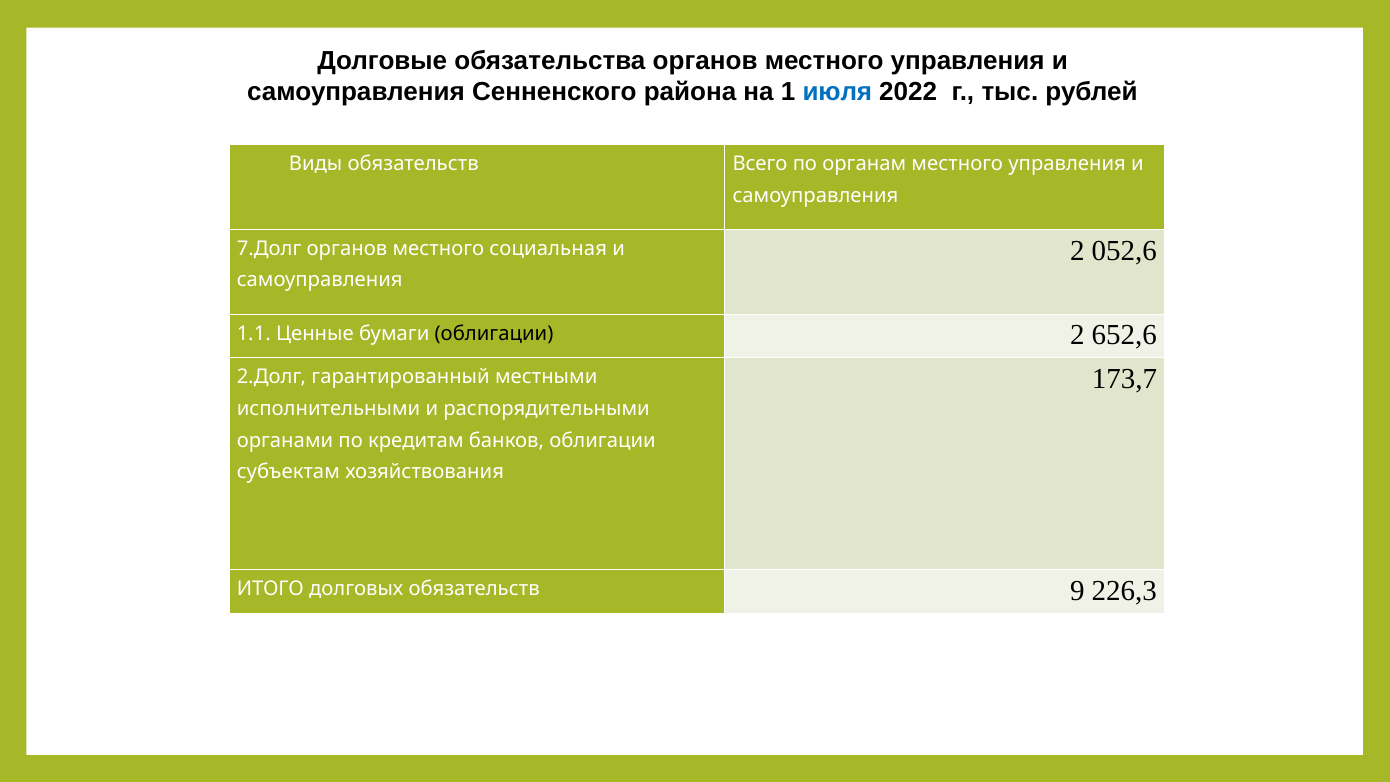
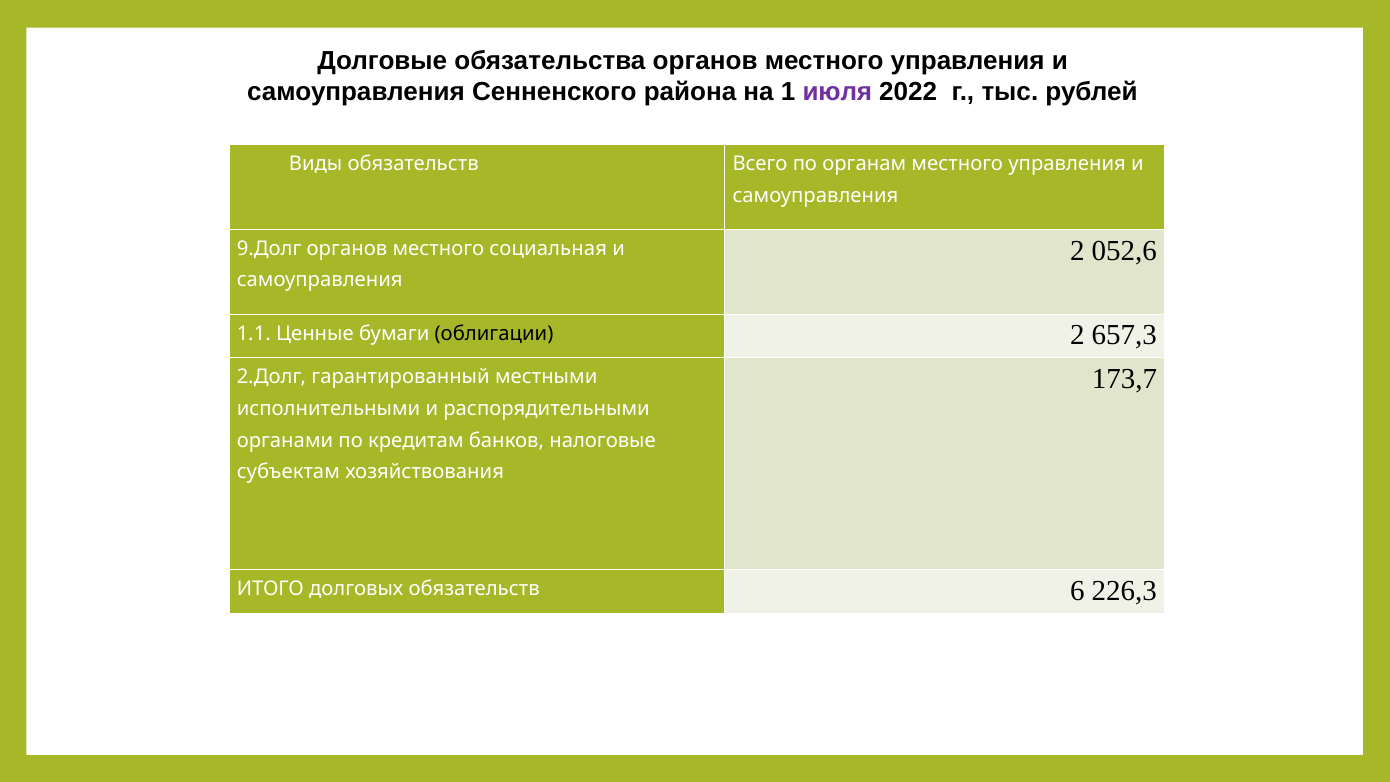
июля colour: blue -> purple (837, 92)
7.Долг: 7.Долг -> 9.Долг (269, 249)
652,6: 652,6 -> 657,3 (1124, 335)
банков облигации: облигации -> налоговые (603, 440)
9: 9 -> 6 (1077, 591)
